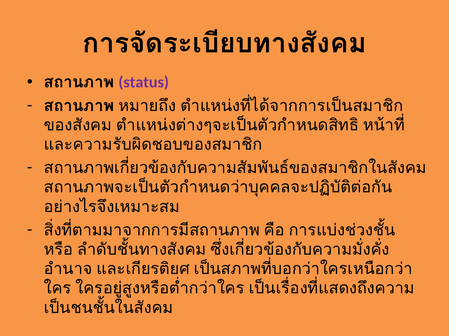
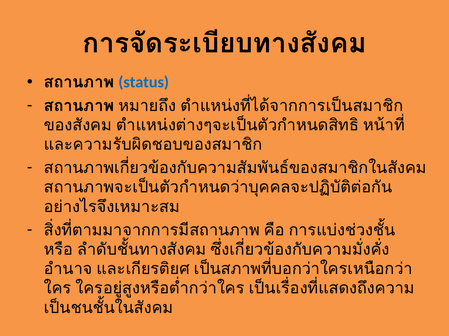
status colour: purple -> blue (144, 82)
